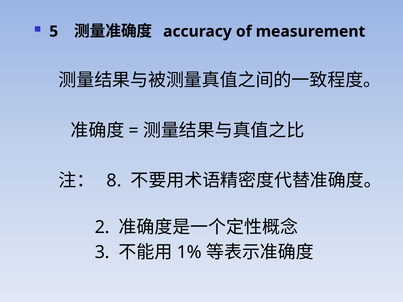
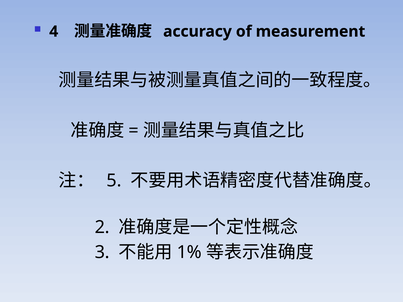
5: 5 -> 4 (54, 31)
8: 8 -> 5 (114, 181)
